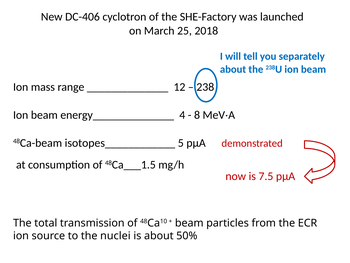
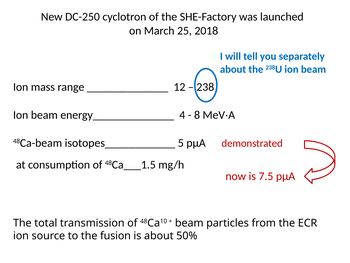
DC-406: DC-406 -> DC-250 (82, 17)
nuclei: nuclei -> fusion (115, 235)
